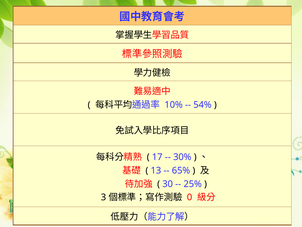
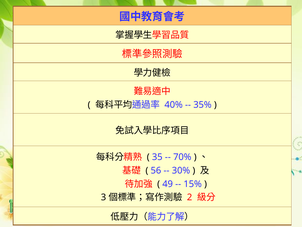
10%: 10% -> 40% (174, 105)
54%: 54% -> 35% (202, 105)
17: 17 -> 35 (157, 157)
30%: 30% -> 70% (182, 157)
13: 13 -> 56 (156, 170)
65%: 65% -> 30% (181, 170)
30: 30 -> 49 (168, 184)
25%: 25% -> 15% (193, 184)
0: 0 -> 2 (190, 197)
